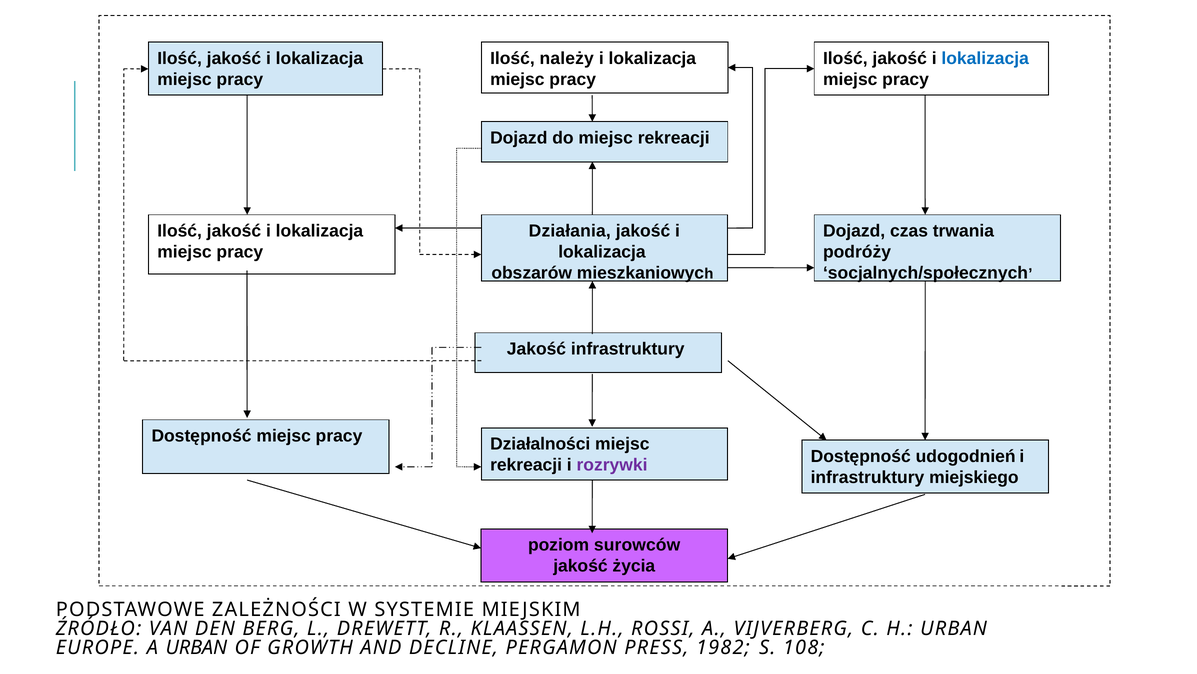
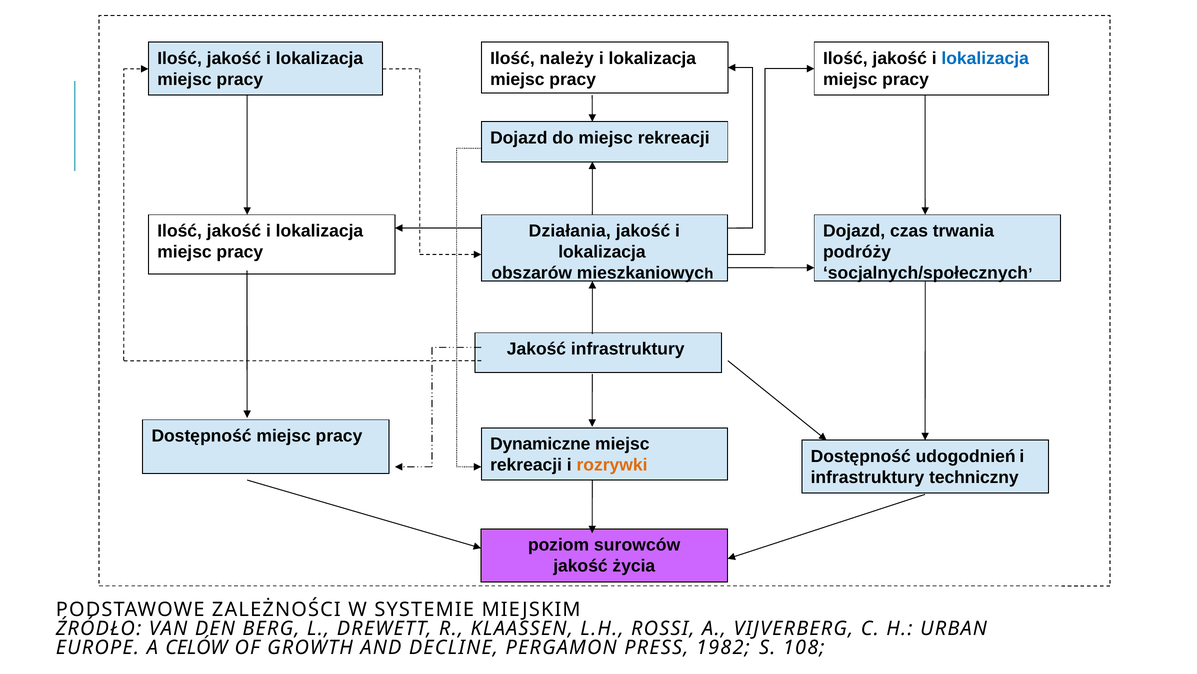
Działalności: Działalności -> Dynamiczne (540, 444)
rozrywki colour: purple -> orange (612, 465)
miejskiego: miejskiego -> techniczny (974, 477)
A URBAN: URBAN -> CELÓW (196, 647)
